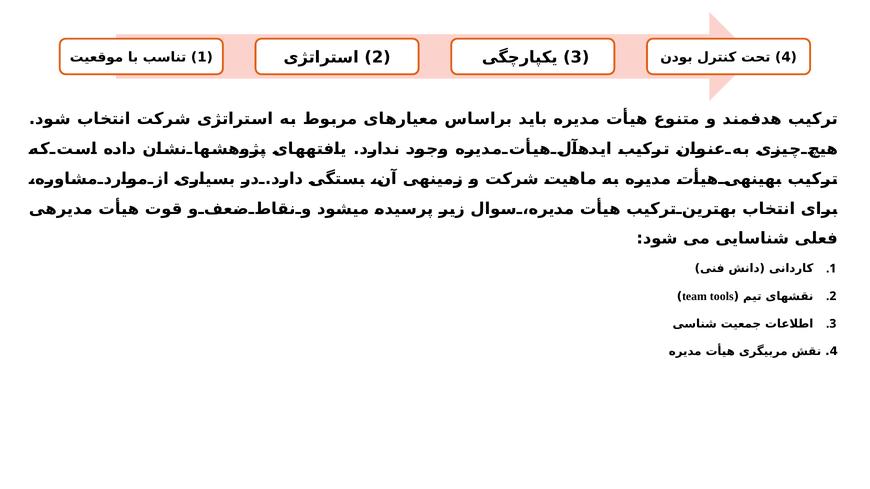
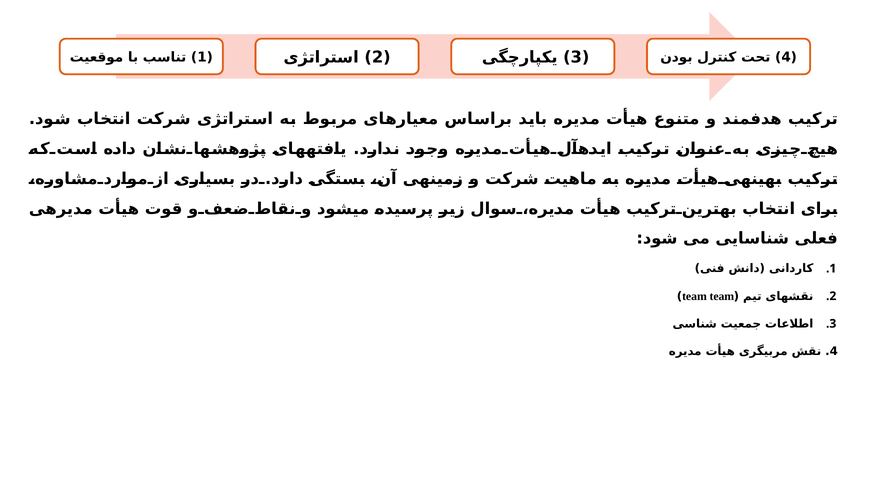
team tools: tools -> team (722, 296)
